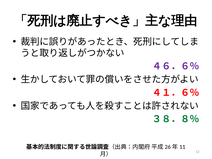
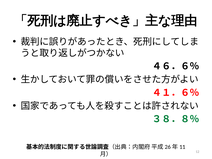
４６．６％ colour: purple -> black (176, 66)
